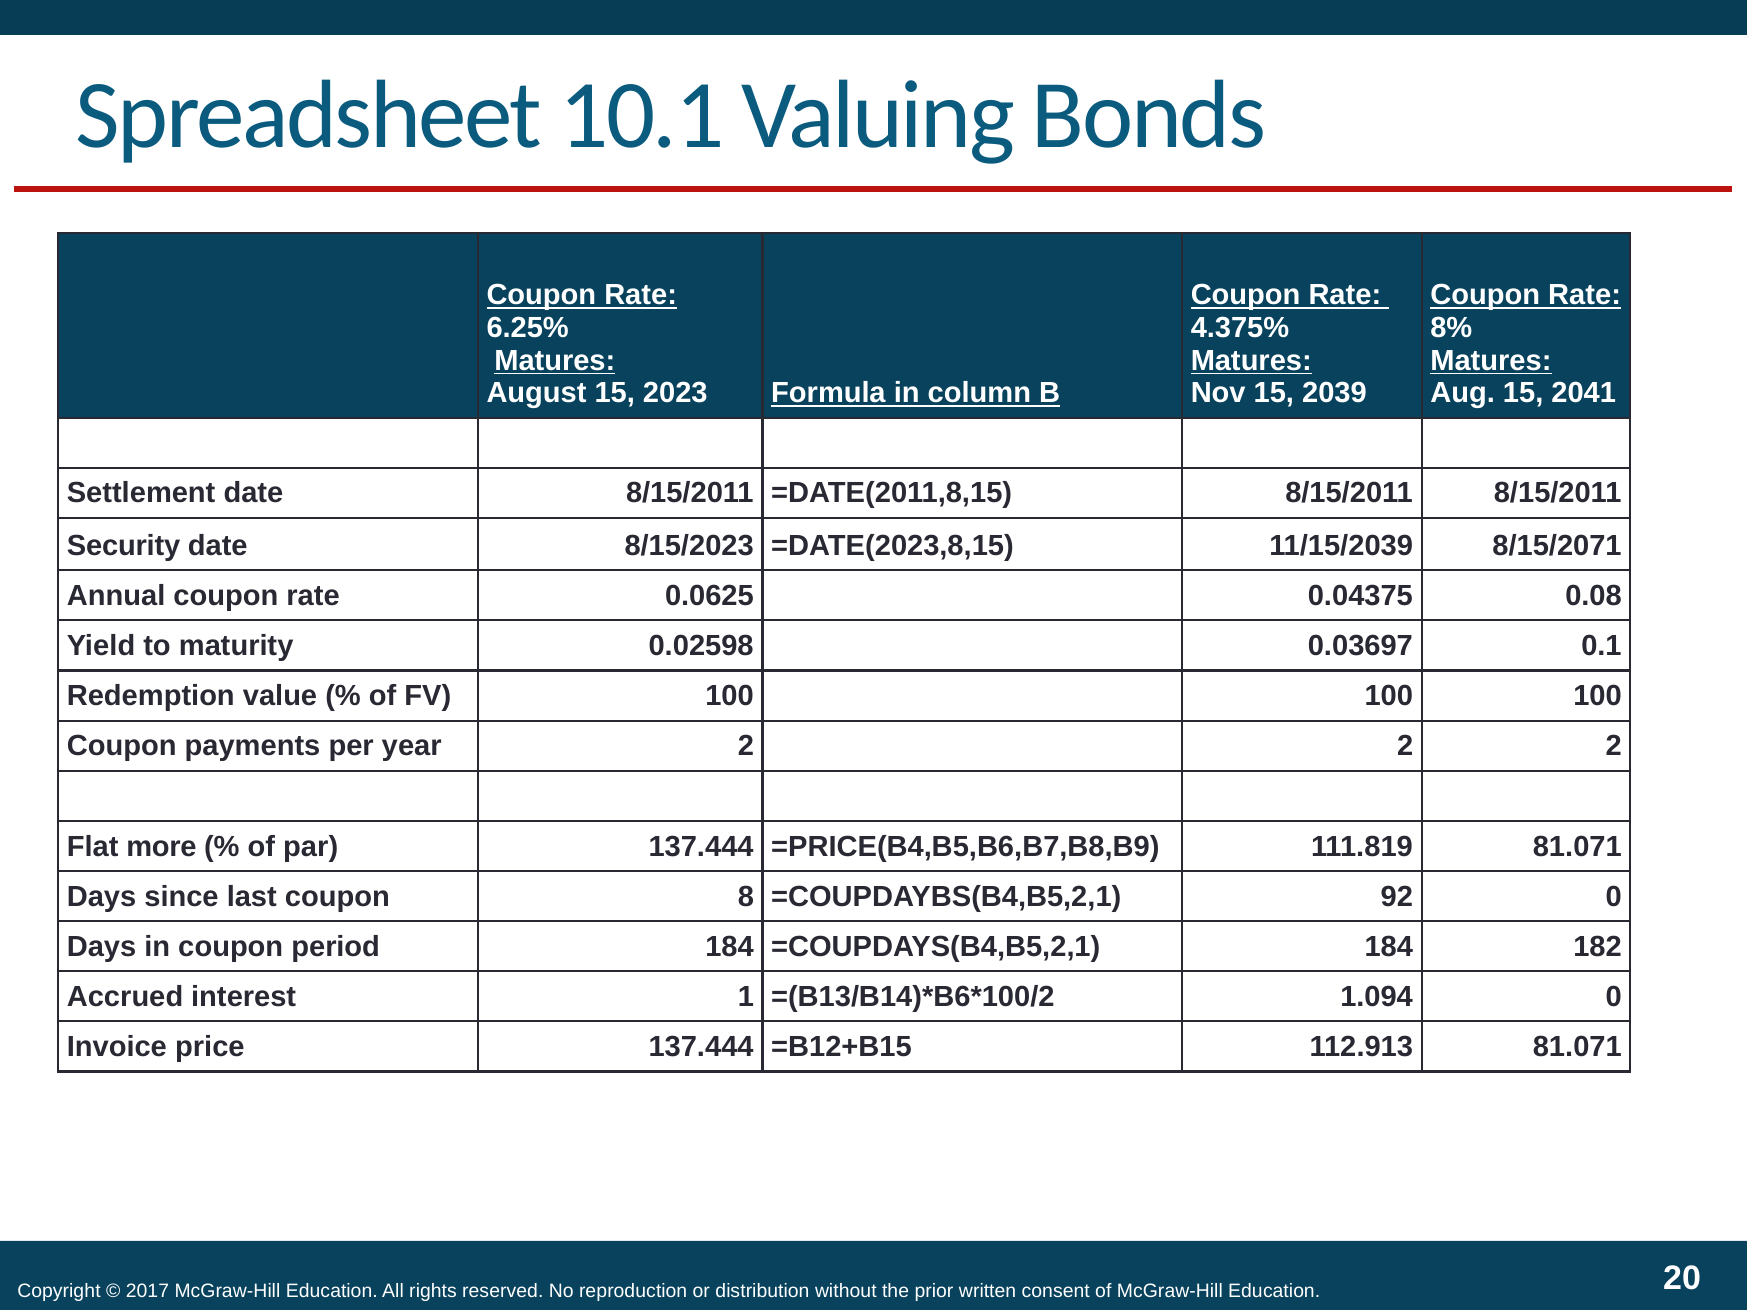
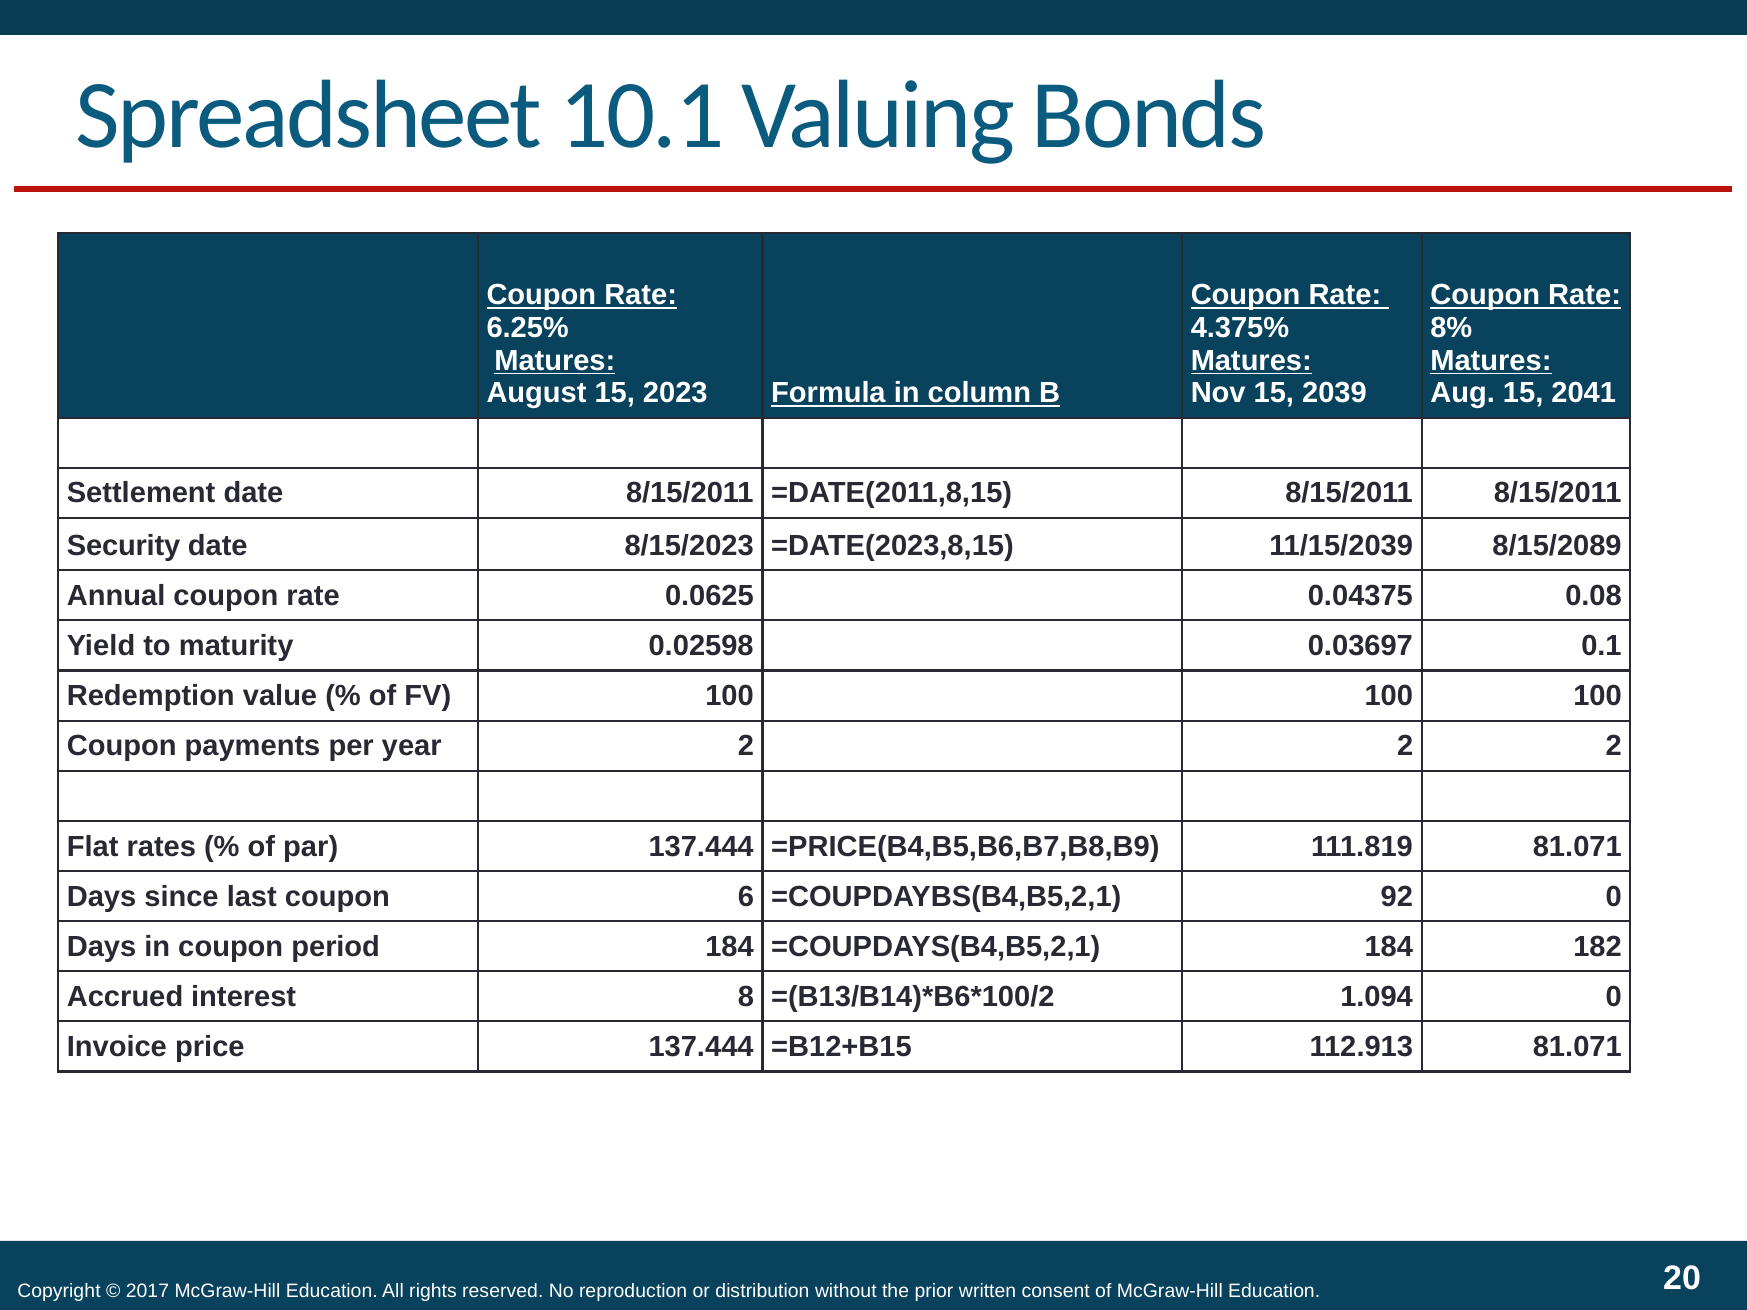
8/15/2071: 8/15/2071 -> 8/15/2089 (1557, 546)
more: more -> rates (161, 847)
8: 8 -> 6 (746, 897)
1: 1 -> 8 (746, 997)
